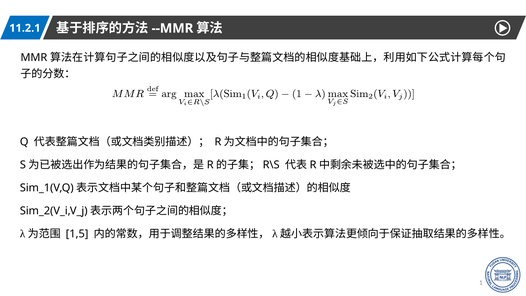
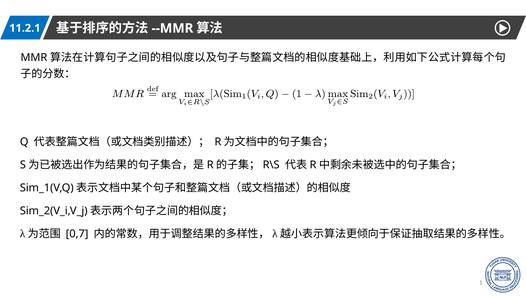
1,5: 1,5 -> 0,7 (77, 234)
